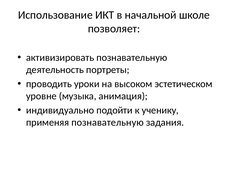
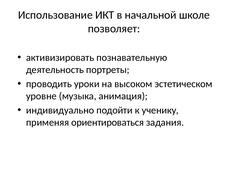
применяя познавательную: познавательную -> ориентироваться (108, 122)
